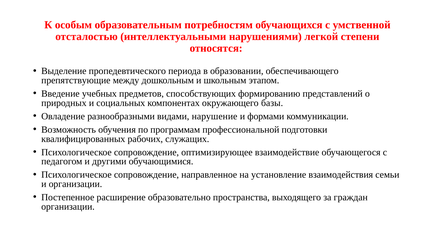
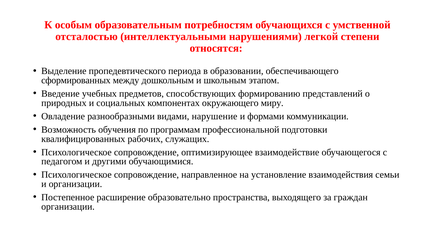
препятствующие: препятствующие -> сформированных (76, 80)
базы: базы -> миру (272, 103)
